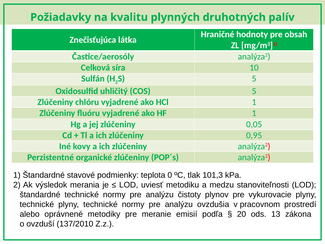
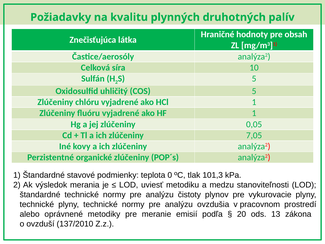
0,95: 0,95 -> 7,05 (254, 135)
